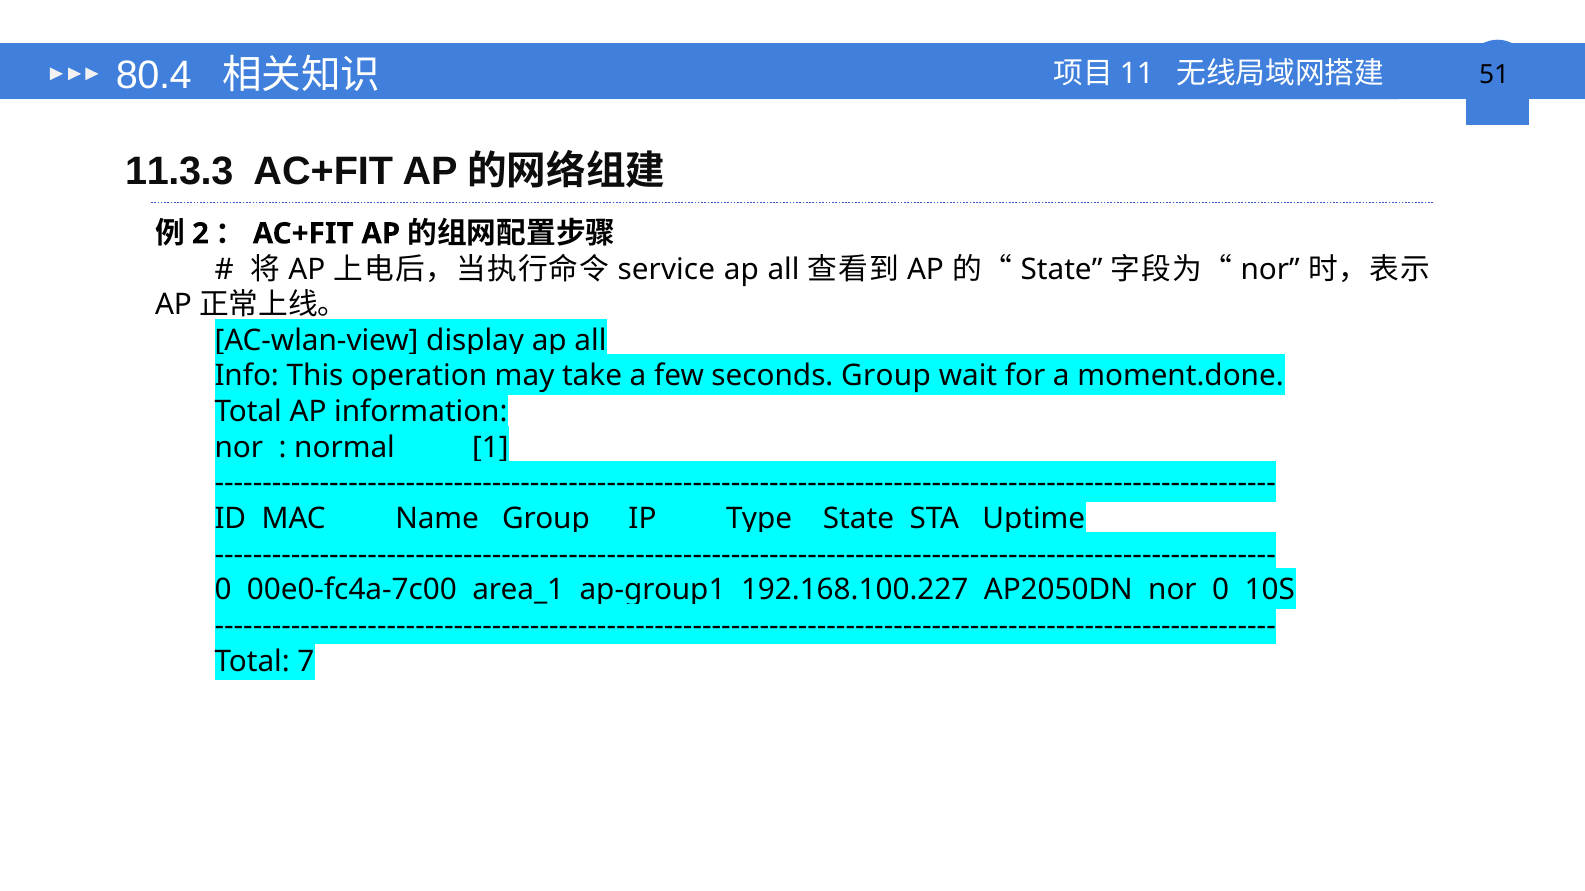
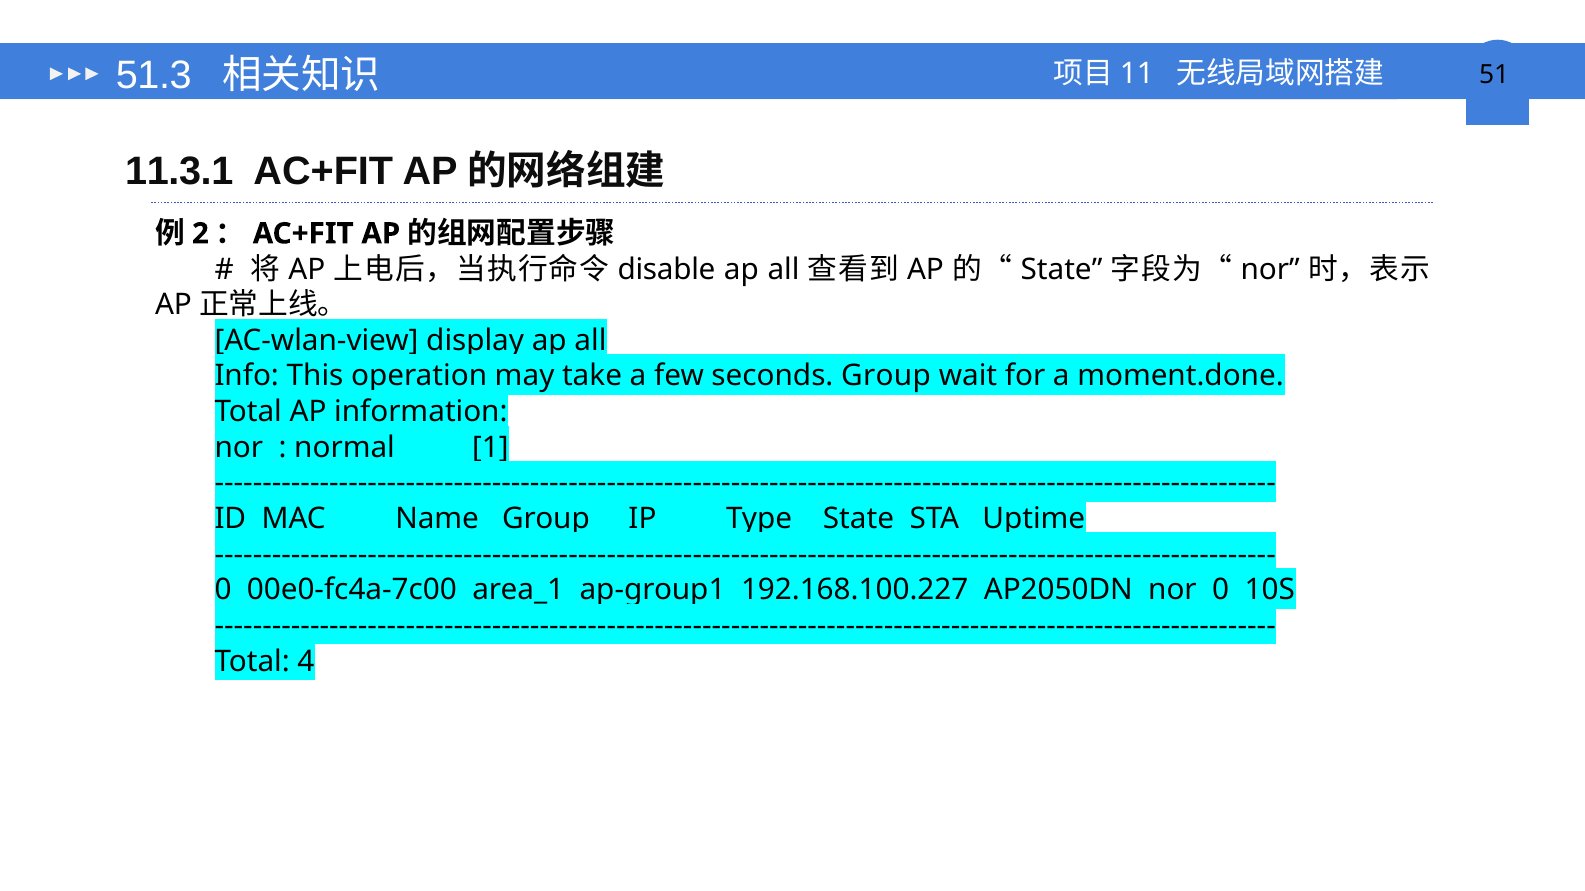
80.4: 80.4 -> 51.3 (154, 76)
11.3.3: 11.3.3 -> 11.3.1 (179, 172)
service: service -> disable (666, 269)
7: 7 -> 4 (306, 661)
